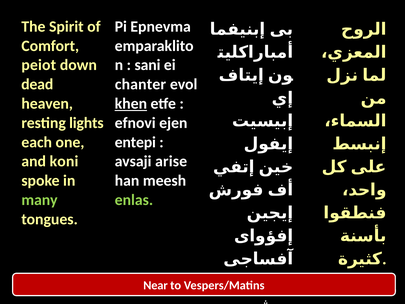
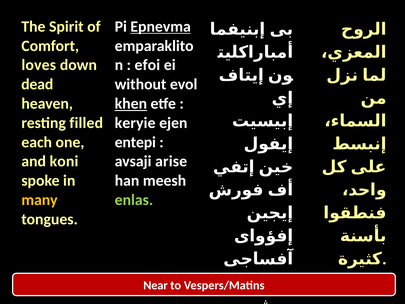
Epnevma underline: none -> present (161, 27)
peiot: peiot -> loves (39, 65)
sani: sani -> efoi (147, 65)
chanter: chanter -> without (141, 84)
lights: lights -> filled (86, 123)
efnovi: efnovi -> keryie (135, 123)
many colour: light green -> yellow (39, 200)
